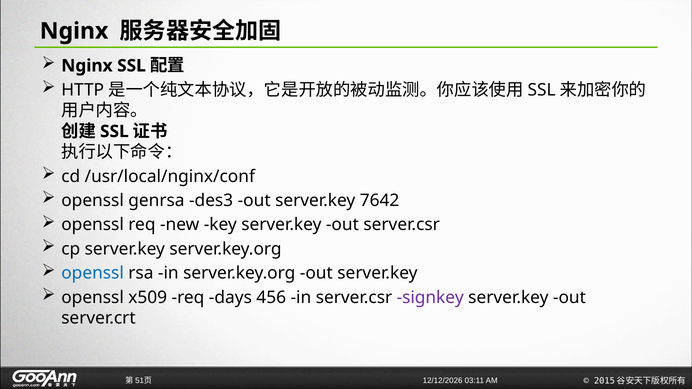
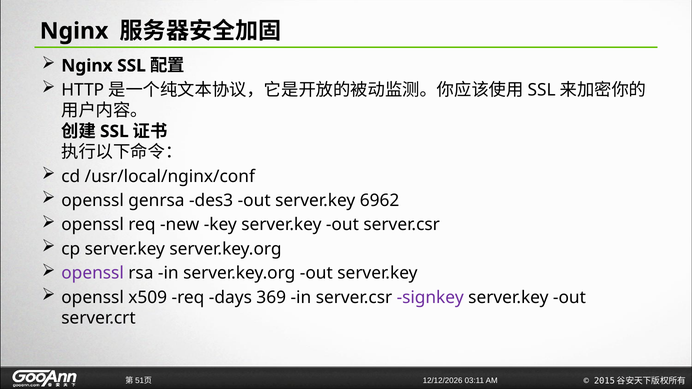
7642: 7642 -> 6962 (380, 201)
openssl colour: blue -> purple (93, 273)
456: 456 -> 369 (271, 298)
